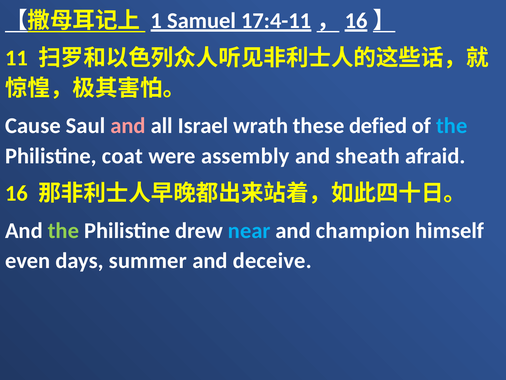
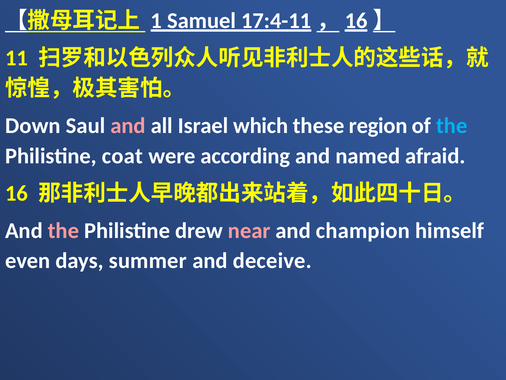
Cause: Cause -> Down (33, 126)
wrath: wrath -> which (261, 126)
defied: defied -> region (378, 126)
assembly: assembly -> according (245, 156)
sheath: sheath -> named (368, 156)
the colour: light green -> pink (63, 230)
near colour: light blue -> pink (249, 230)
